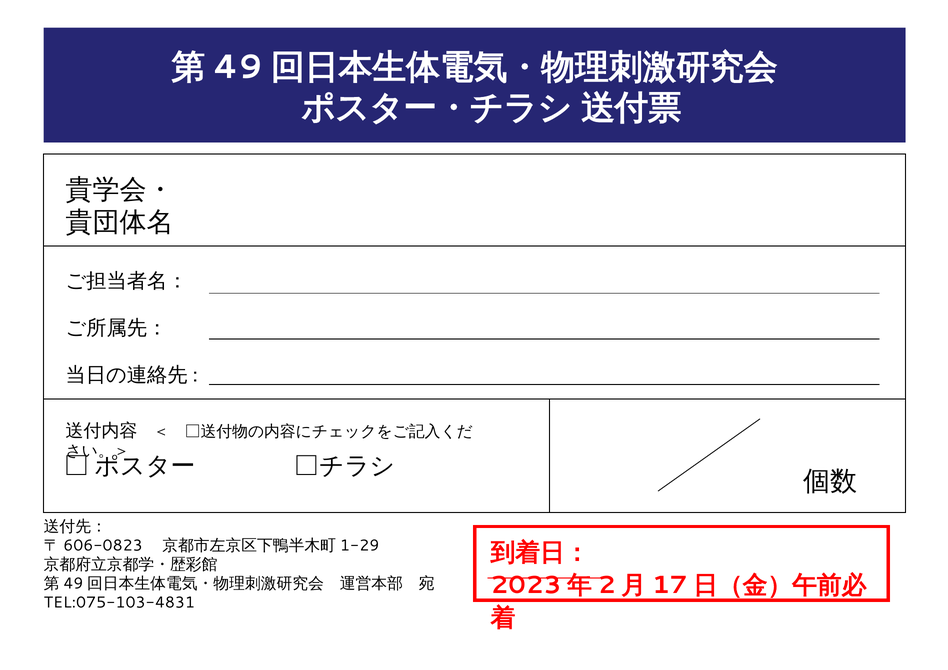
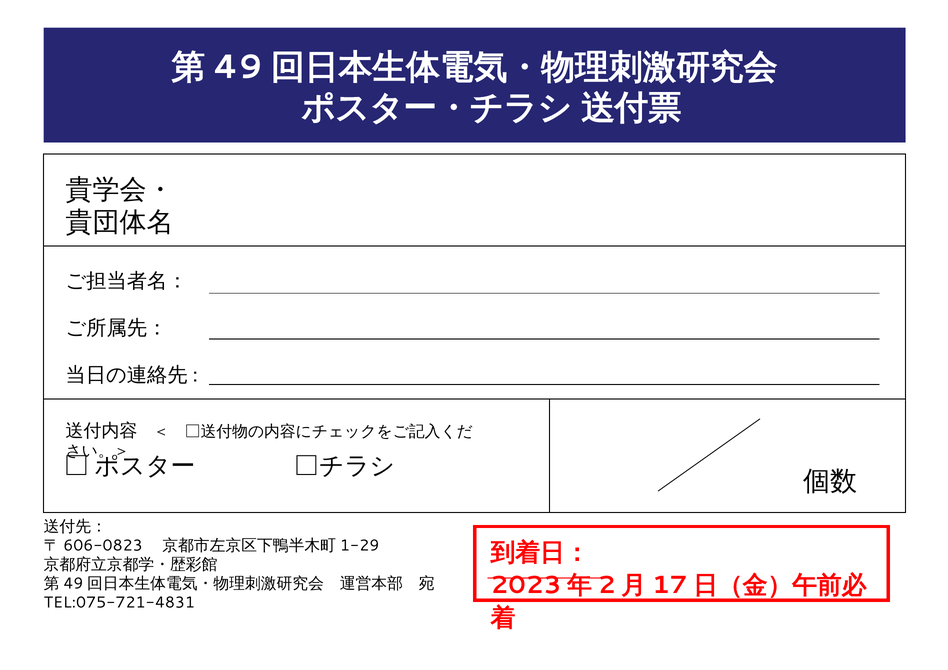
TEL:075-103-4831: TEL:075-103-4831 -> TEL:075-721-4831 (119, 603)
